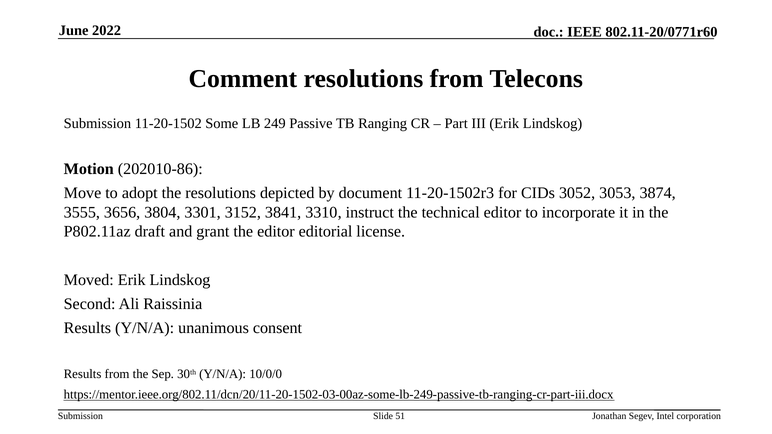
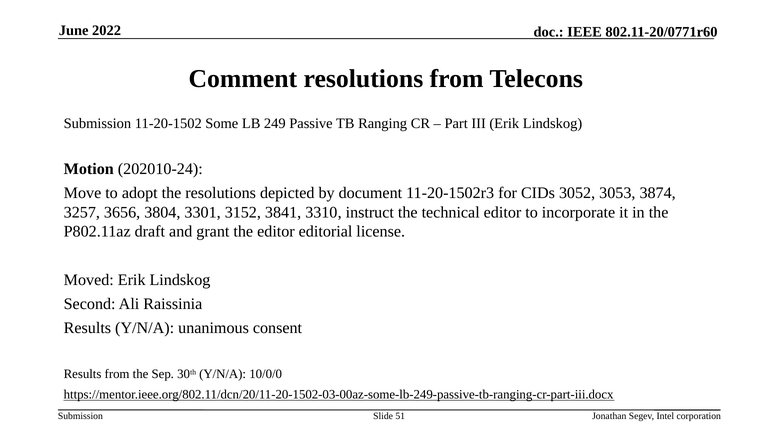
202010-86: 202010-86 -> 202010-24 (160, 169)
3555: 3555 -> 3257 (82, 212)
